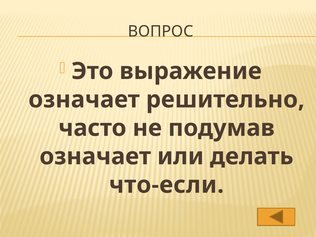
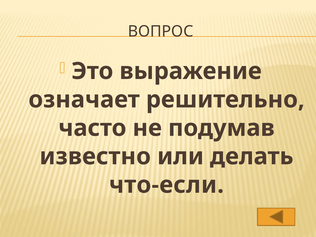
означает: означает -> известно (95, 156)
